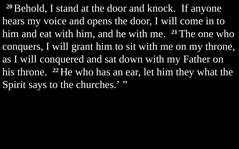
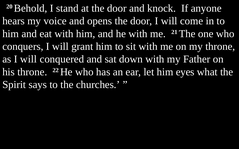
they: they -> eyes (185, 72)
